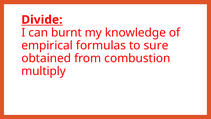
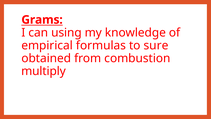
Divide: Divide -> Grams (42, 20)
burnt: burnt -> using (66, 33)
